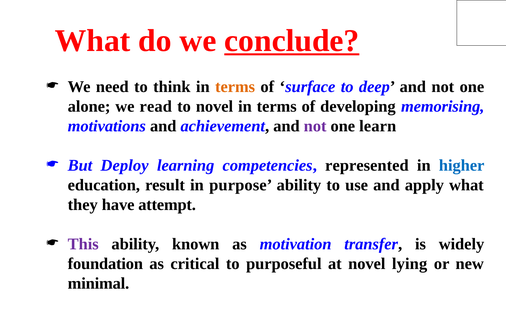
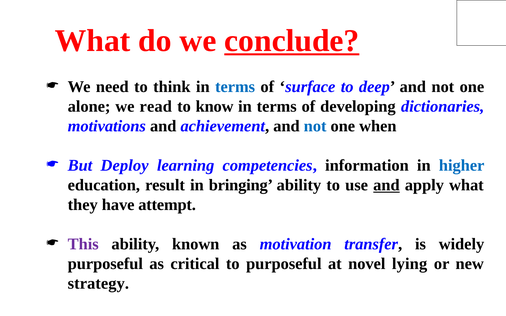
terms colour: orange -> blue (235, 87)
to novel: novel -> know (215, 107)
memorising: memorising -> dictionaries (443, 107)
not colour: purple -> blue (315, 126)
learn: learn -> when (378, 126)
represented: represented -> information (367, 166)
purpose: purpose -> bringing (241, 185)
and underline: none -> present (386, 185)
foundation: foundation -> purposeful (105, 264)
minimal: minimal -> strategy (98, 284)
